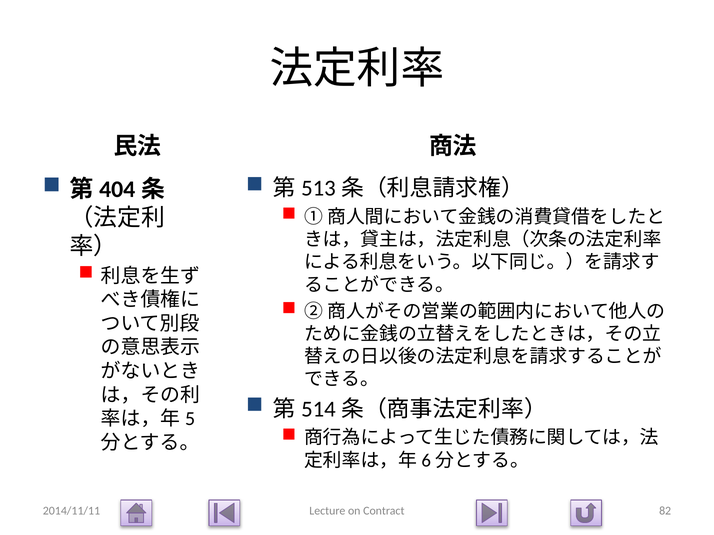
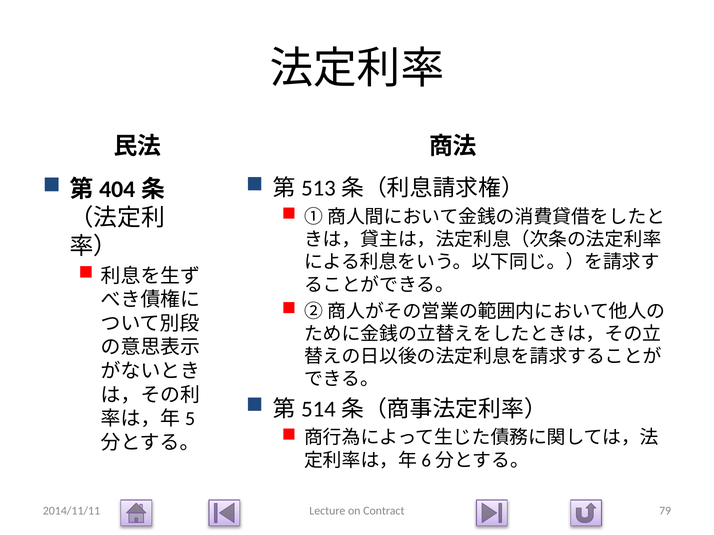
82: 82 -> 79 (665, 511)
